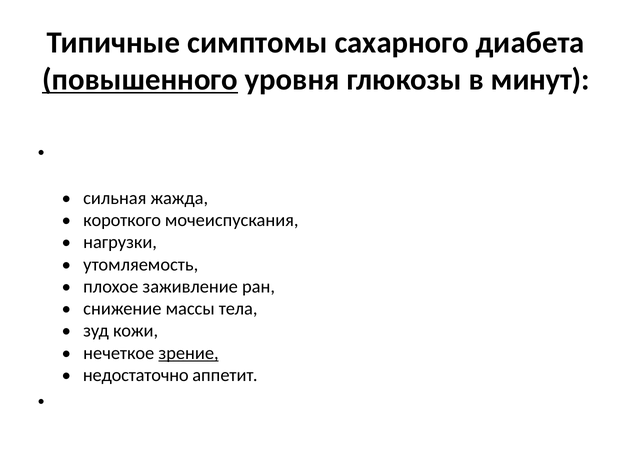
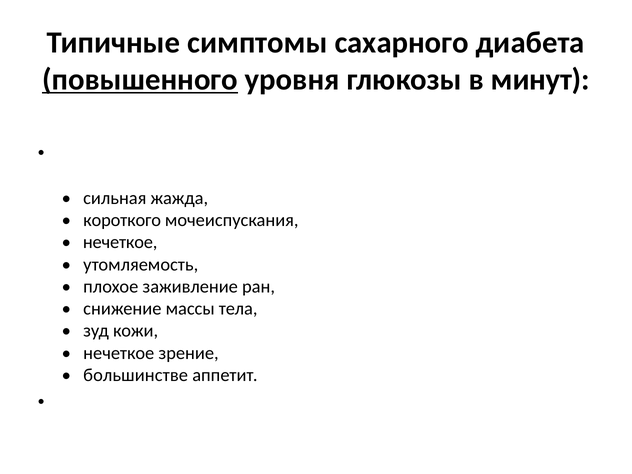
нагрузки: нагрузки -> нечеткое (120, 242)
зрение underline: present -> none (189, 353)
недостаточно: недостаточно -> большинстве (136, 375)
